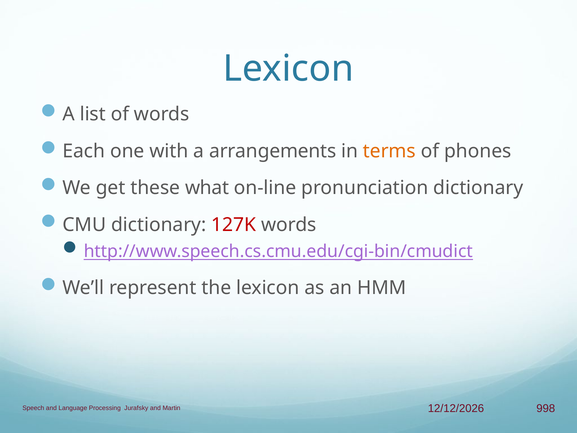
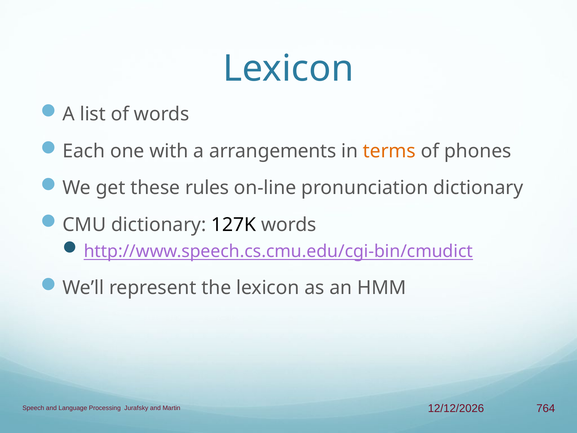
what: what -> rules (207, 188)
127K colour: red -> black (234, 225)
998: 998 -> 764 (546, 408)
